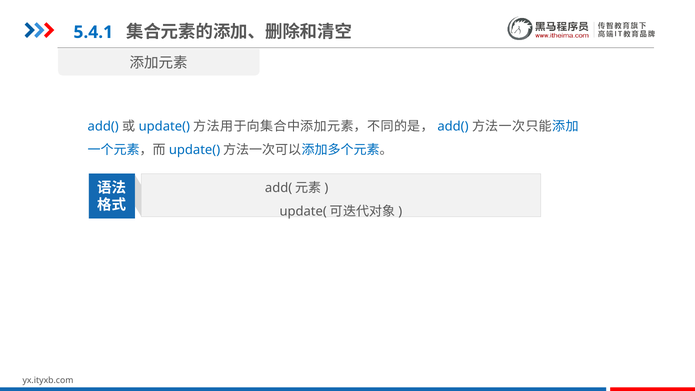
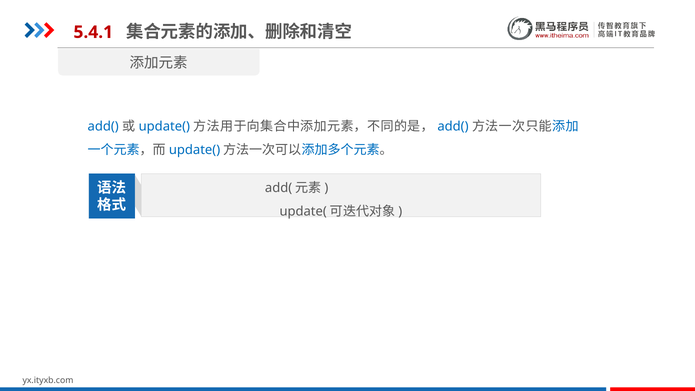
5.4.1 colour: blue -> red (93, 32)
